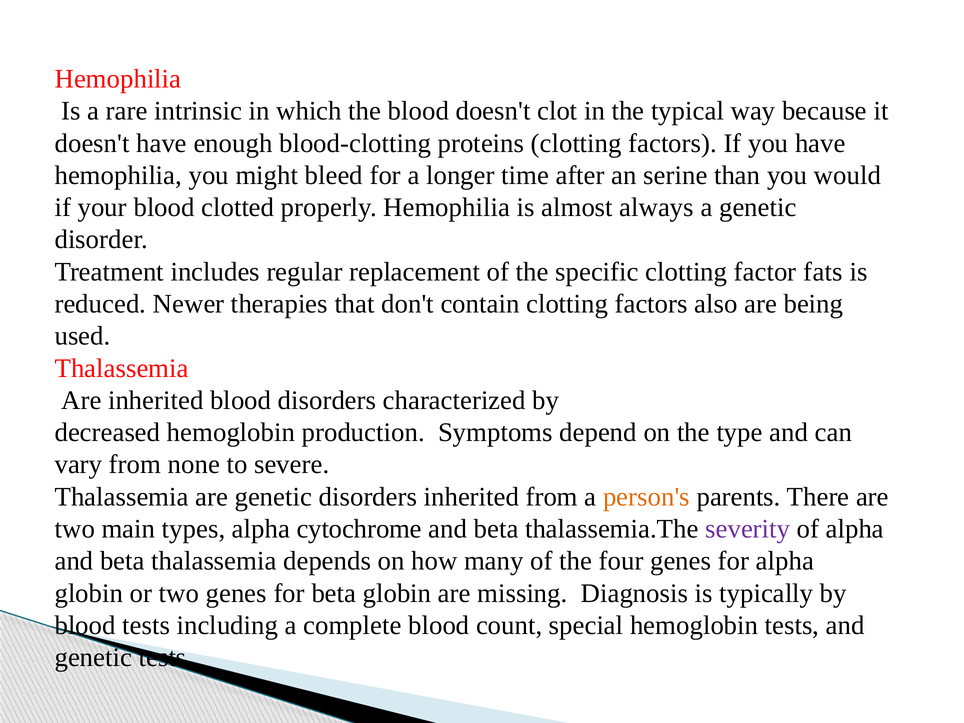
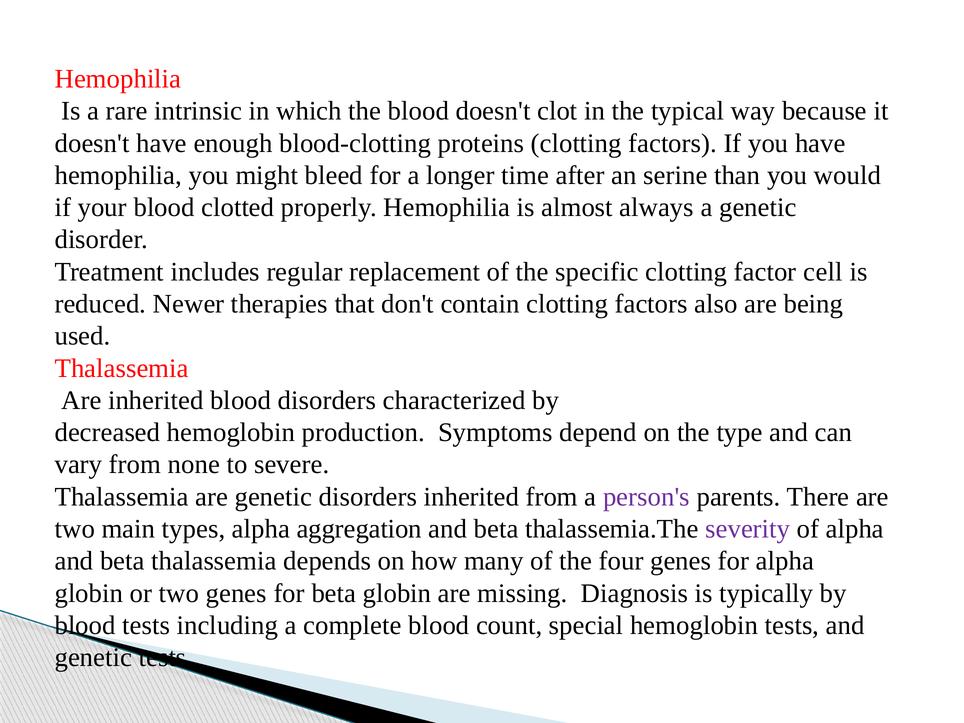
fats: fats -> cell (823, 272)
person's colour: orange -> purple (646, 497)
cytochrome: cytochrome -> aggregation (359, 529)
